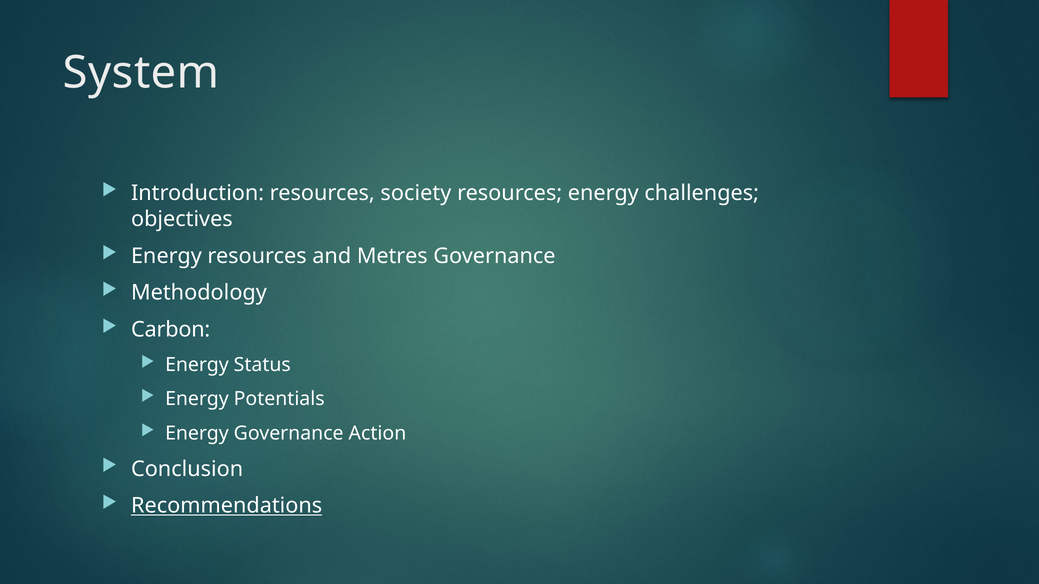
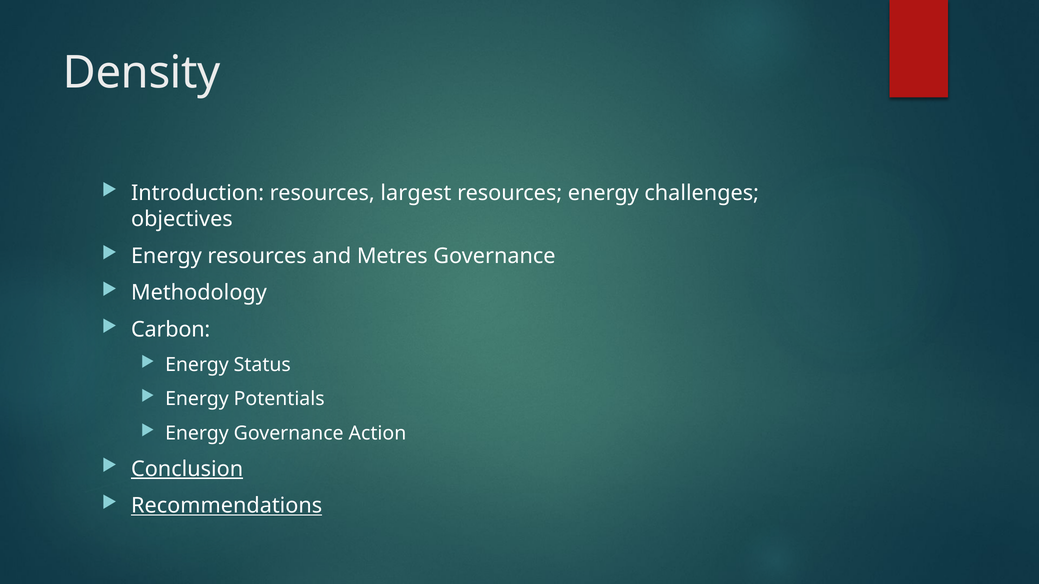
System: System -> Density (142, 73)
society: society -> largest (416, 193)
Conclusion underline: none -> present (187, 469)
